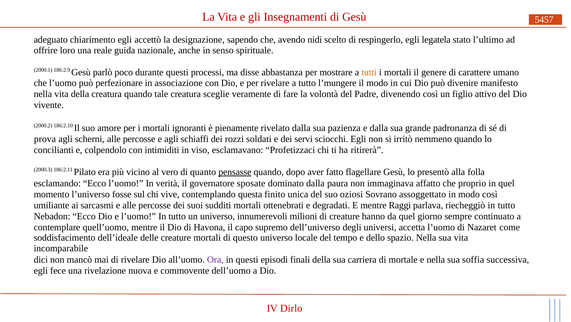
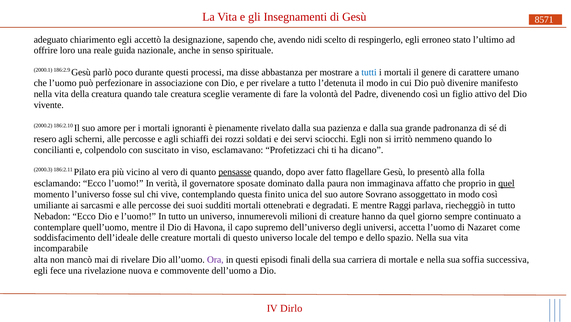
5457: 5457 -> 8571 (544, 20)
legatela: legatela -> erroneo (436, 39)
tutti colour: orange -> blue (369, 72)
l’mungere: l’mungere -> l’detenuta (337, 83)
prova: prova -> resero (45, 139)
intimiditi: intimiditi -> suscitato (162, 150)
ritirerà: ritirerà -> dicano (367, 150)
quel underline: none -> present (506, 183)
oziosi: oziosi -> autore (352, 194)
dici: dici -> alta (41, 259)
